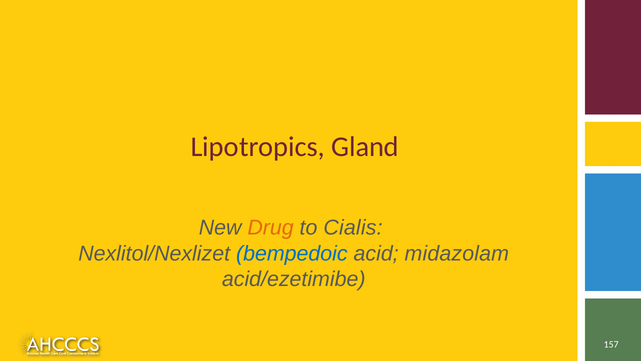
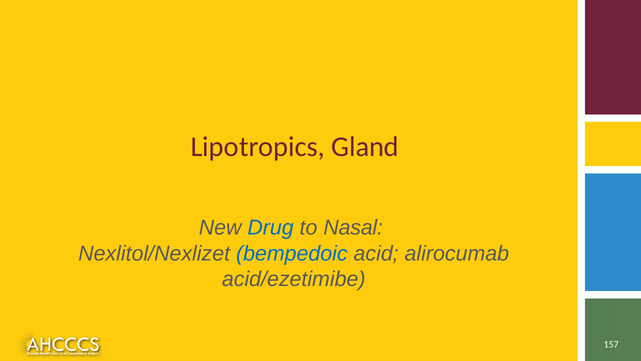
Drug colour: orange -> blue (271, 228)
Cialis: Cialis -> Nasal (353, 228)
midazolam: midazolam -> alirocumab (457, 253)
